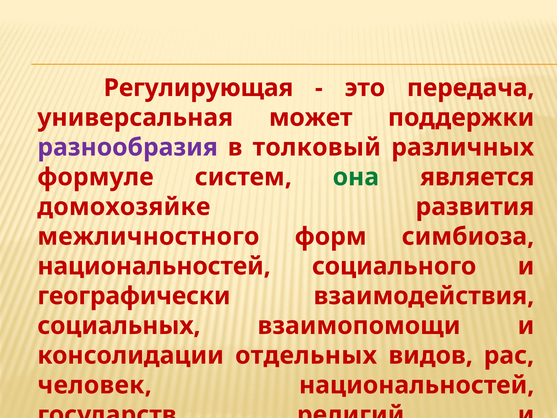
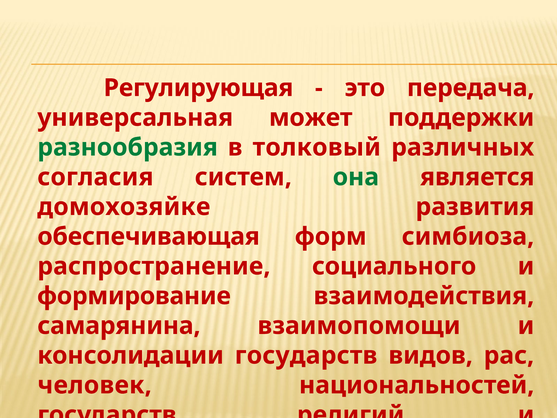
разнообразия colour: purple -> green (128, 147)
формуле: формуле -> согласия (95, 177)
межличностного: межличностного -> обеспечивающая (149, 236)
национальностей: национальностей -> распространение (154, 266)
географически: географически -> формирование (134, 296)
социальных: социальных -> самарянина (119, 326)
консолидации отдельных: отдельных -> государств (306, 355)
